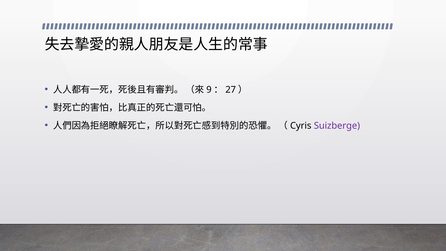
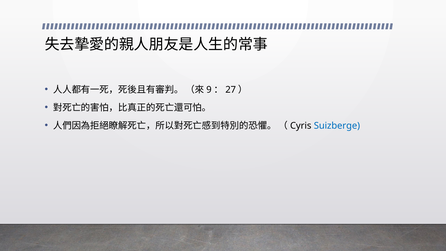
Suizberge colour: purple -> blue (337, 126)
